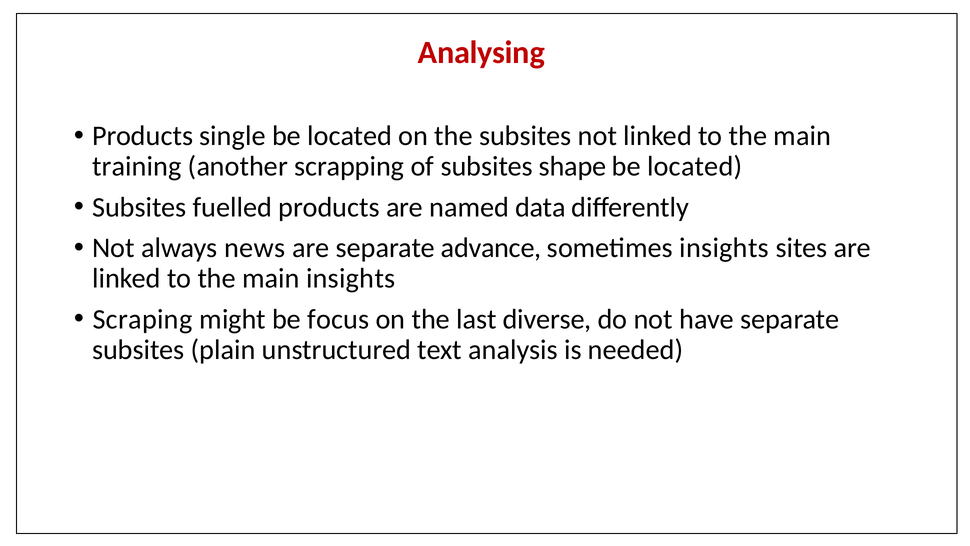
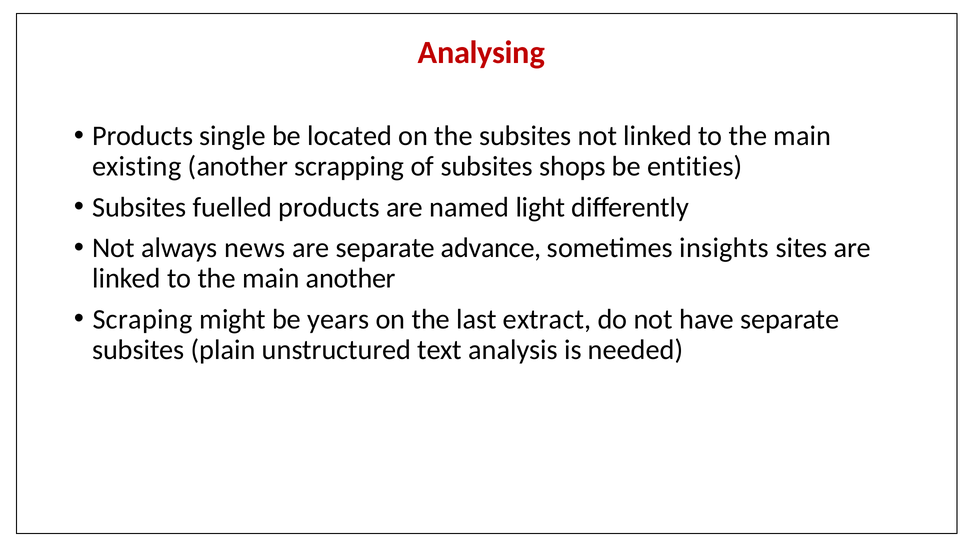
training: training -> existing (137, 166)
shape: shape -> shops (572, 166)
located: located -> entities (695, 166)
data: data -> light (540, 207)
main insights: insights -> another (351, 278)
focus: focus -> years (338, 319)
diverse: diverse -> extract (547, 319)
